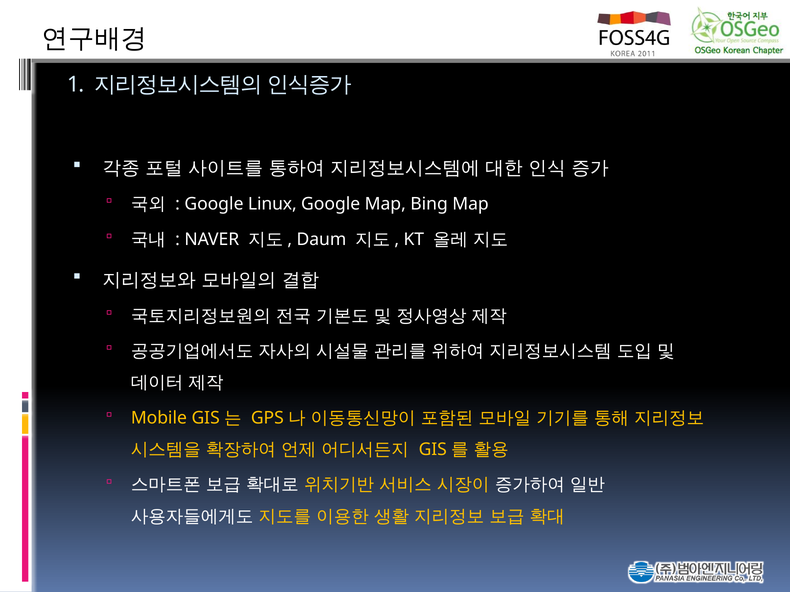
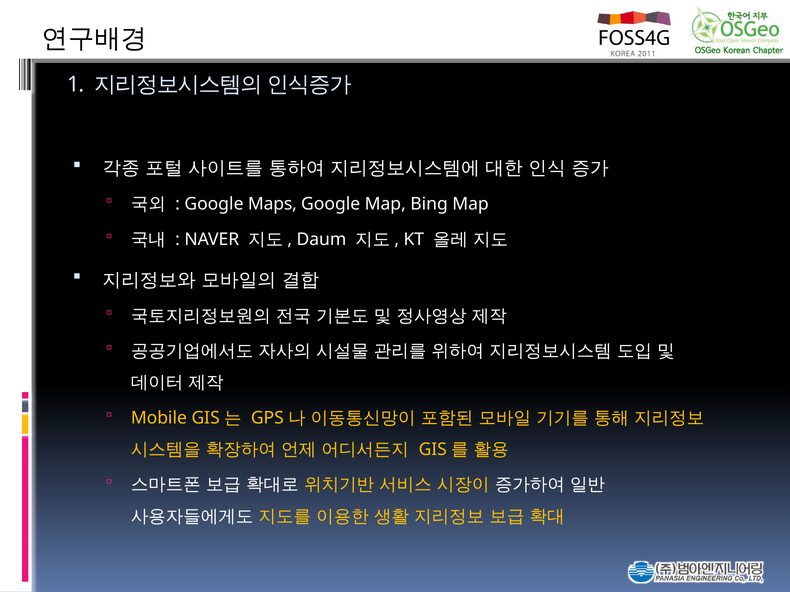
Linux: Linux -> Maps (272, 204)
